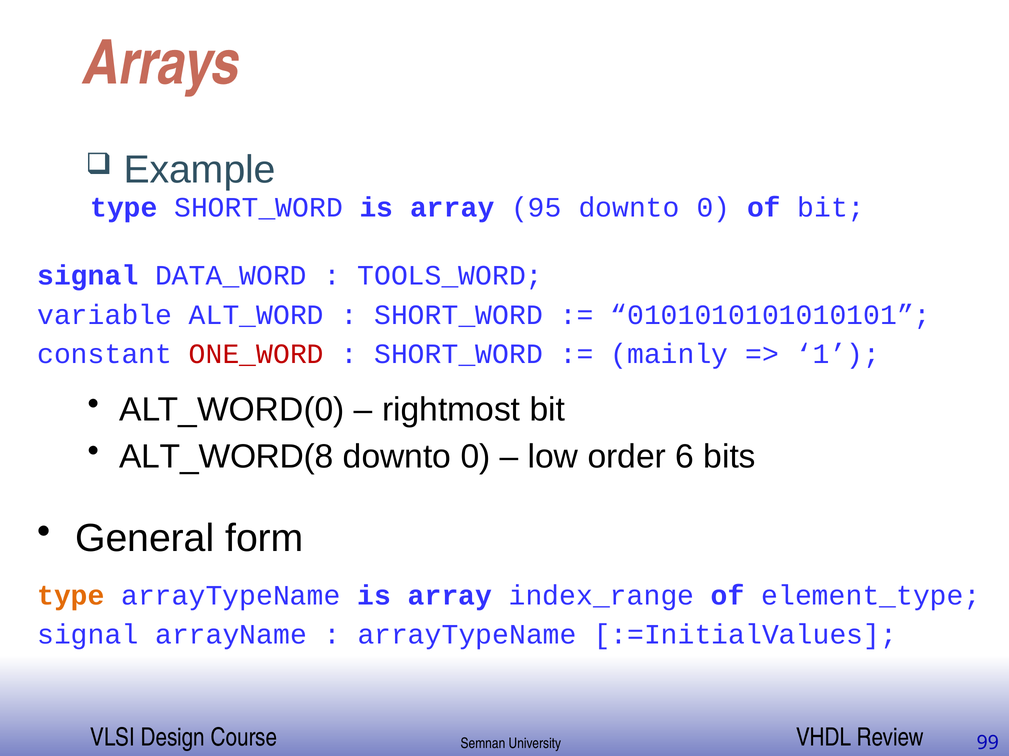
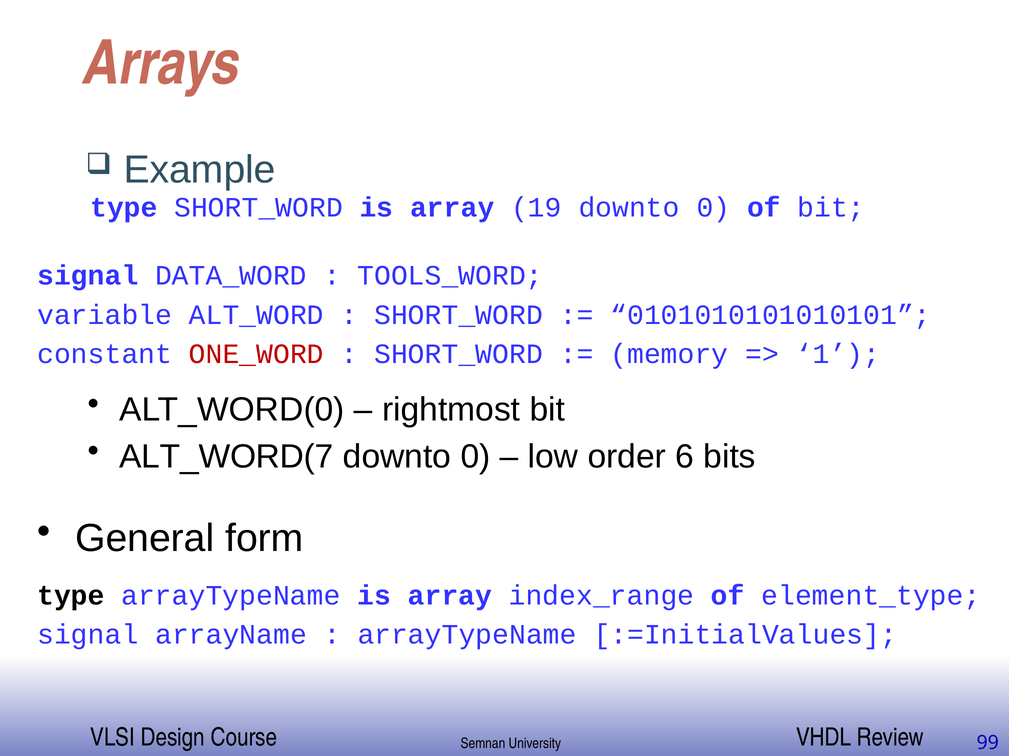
95: 95 -> 19 (536, 208)
mainly: mainly -> memory (669, 354)
ALT_WORD(8: ALT_WORD(8 -> ALT_WORD(7 (226, 457)
type colour: orange -> black (71, 596)
